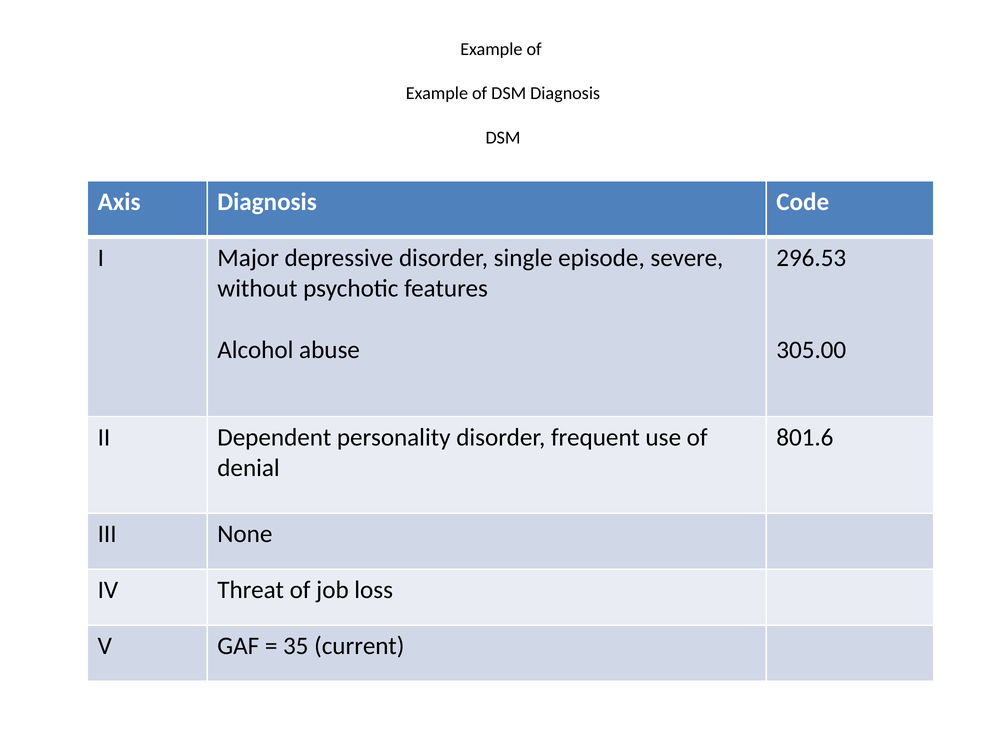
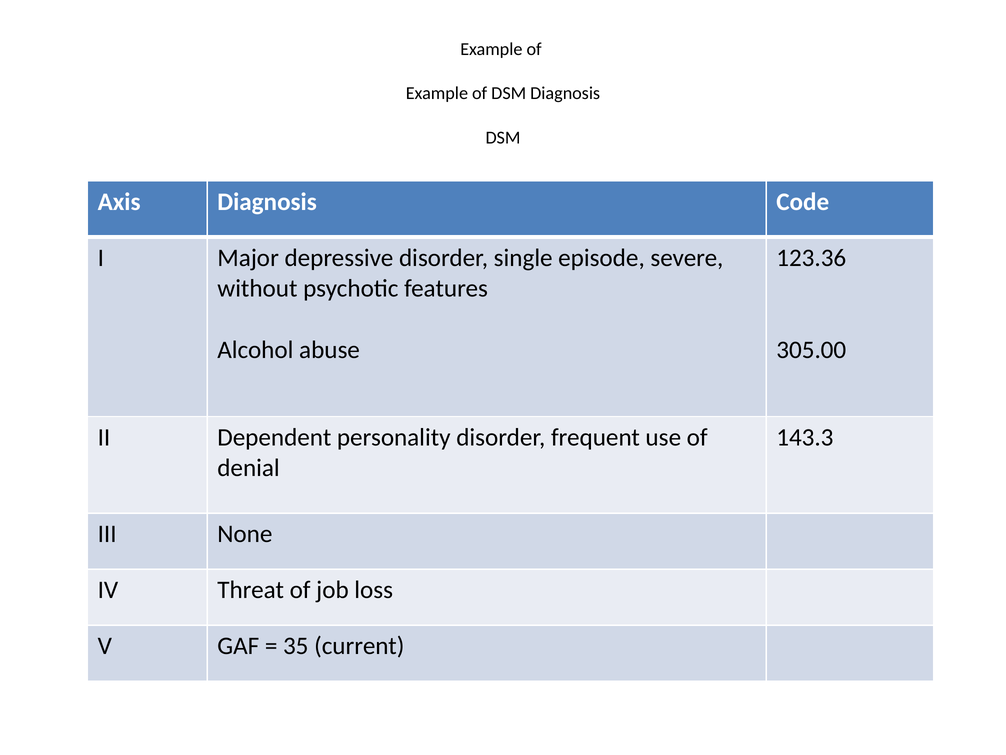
296.53: 296.53 -> 123.36 (811, 258)
801.6: 801.6 -> 143.3 (805, 437)
